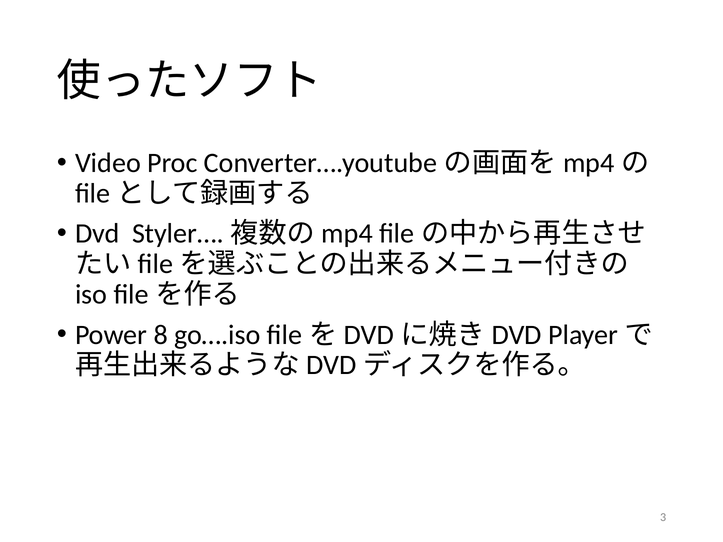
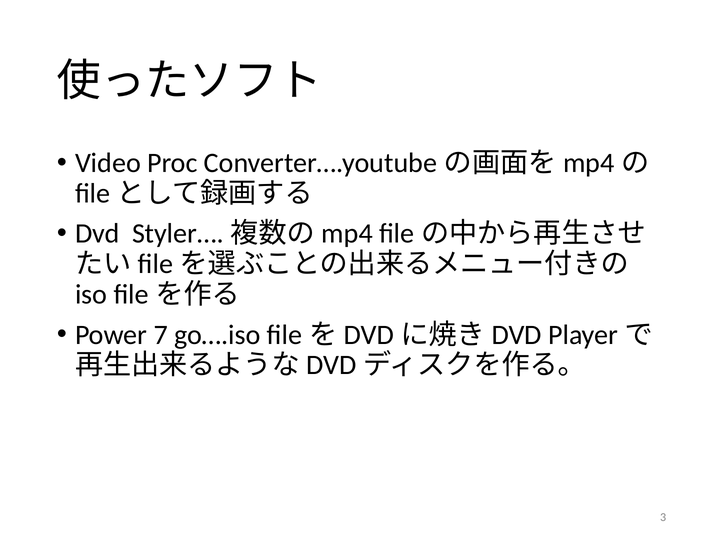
8: 8 -> 7 (161, 335)
